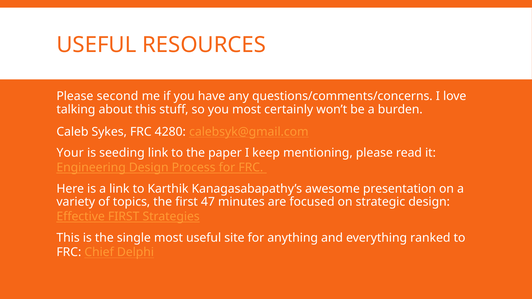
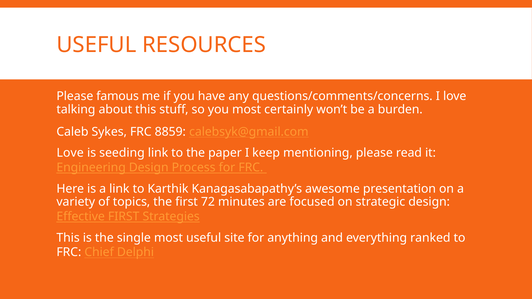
second: second -> famous (118, 96)
4280: 4280 -> 8859 (170, 132)
Your: Your -> Love (70, 153)
47: 47 -> 72 (208, 202)
